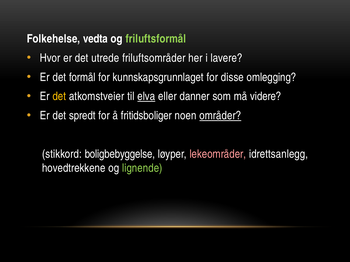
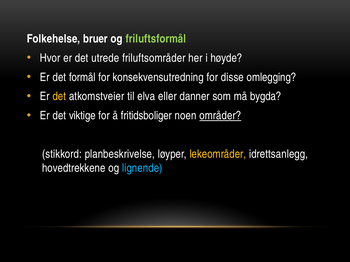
vedta: vedta -> bruer (95, 39)
lavere: lavere -> høyde (226, 58)
kunnskapsgrunnlaget: kunnskapsgrunnlaget -> konsekvensutredning (158, 77)
elva underline: present -> none (146, 97)
videre: videre -> bygda (266, 97)
spredt: spredt -> viktige (82, 116)
boligbebyggelse: boligbebyggelse -> planbeskrivelse (120, 154)
lekeområder colour: pink -> yellow (218, 154)
lignende colour: light green -> light blue (142, 168)
